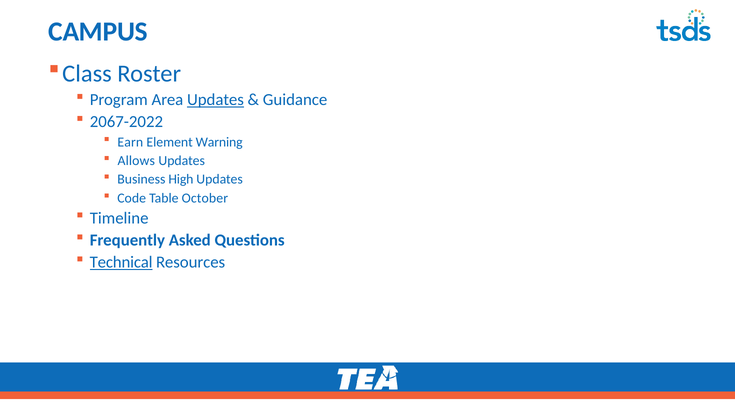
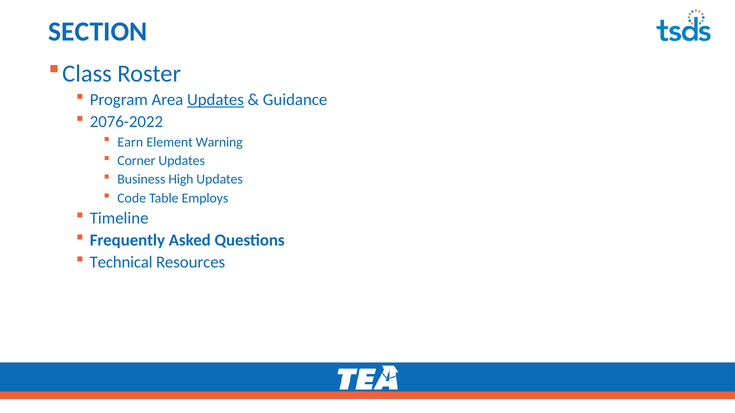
CAMPUS: CAMPUS -> SECTION (98, 32)
2067-2022: 2067-2022 -> 2076-2022 (126, 122)
Allows: Allows -> Corner (136, 161)
October: October -> Employs (205, 198)
Technical underline: present -> none (121, 263)
